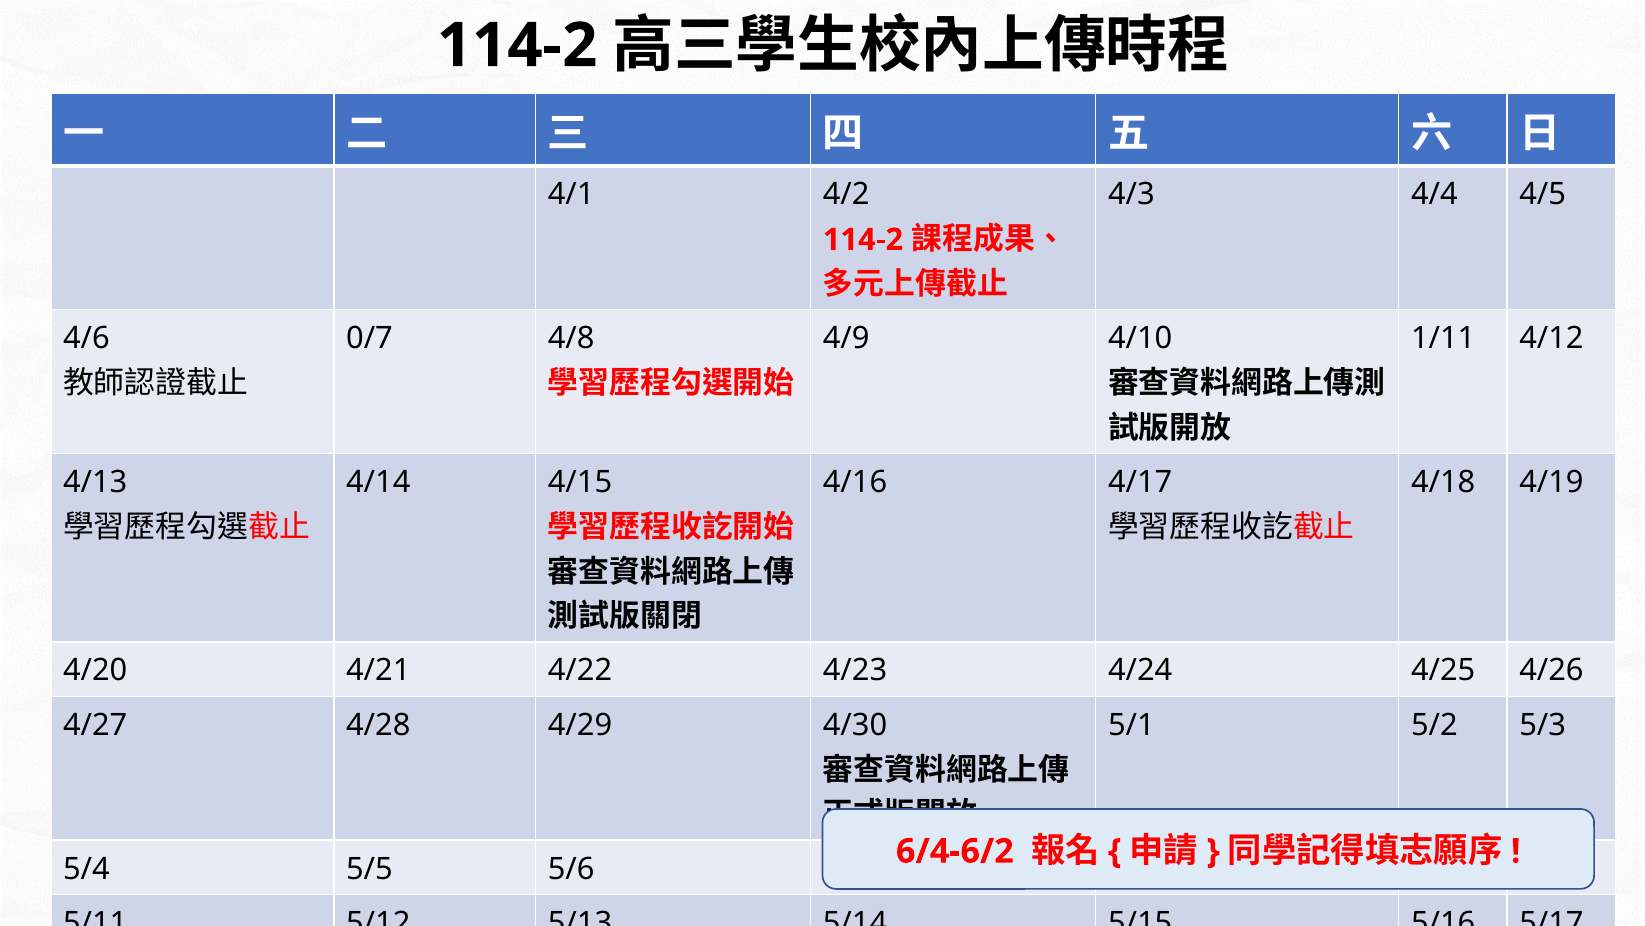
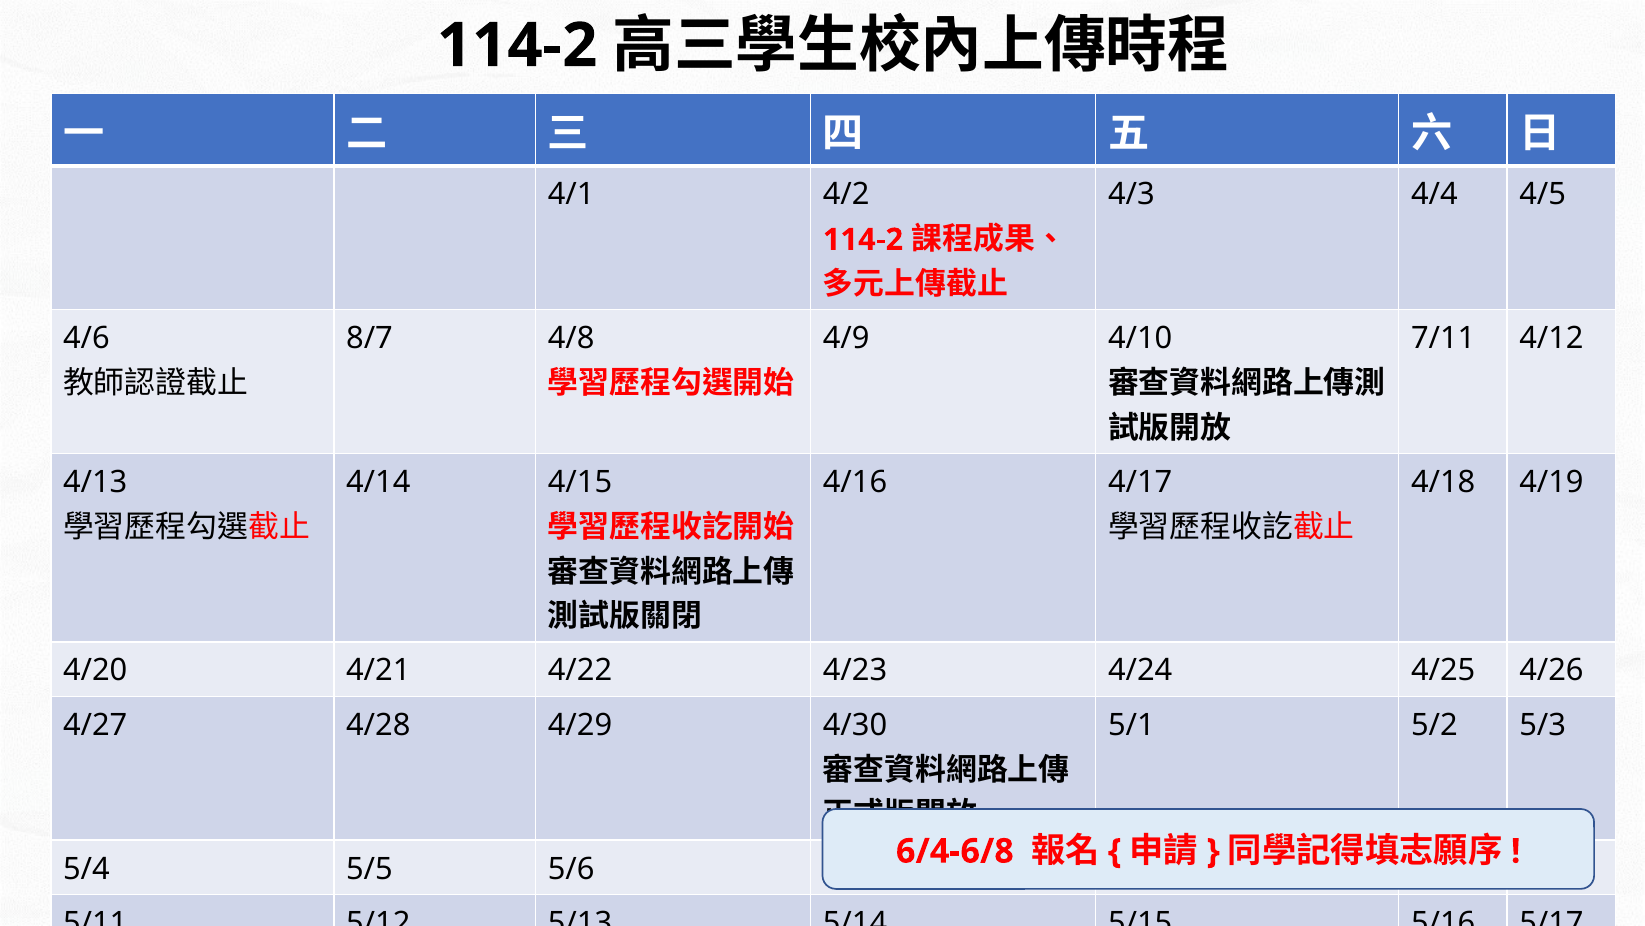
0/7: 0/7 -> 8/7 (370, 338)
1/11: 1/11 -> 7/11 (1443, 338)
6/4-6/2: 6/4-6/2 -> 6/4-6/8 (955, 851)
